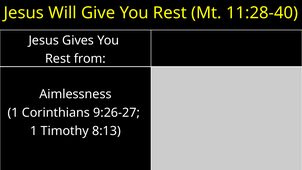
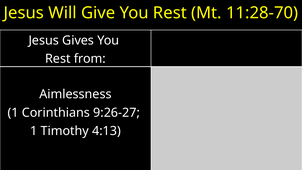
11:28-40: 11:28-40 -> 11:28-70 (262, 13)
8:13: 8:13 -> 4:13 (106, 131)
